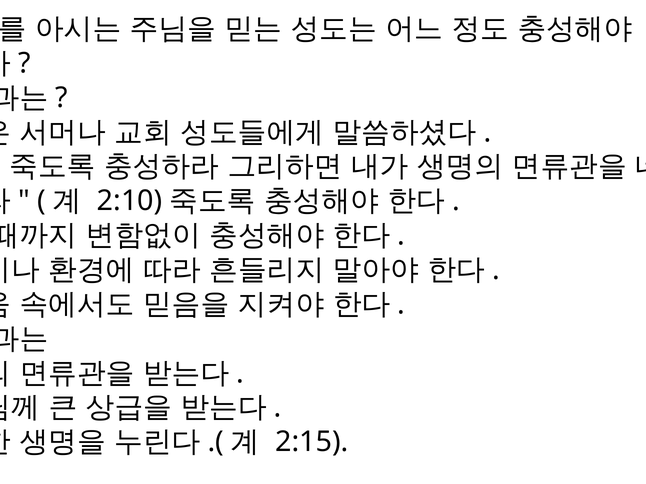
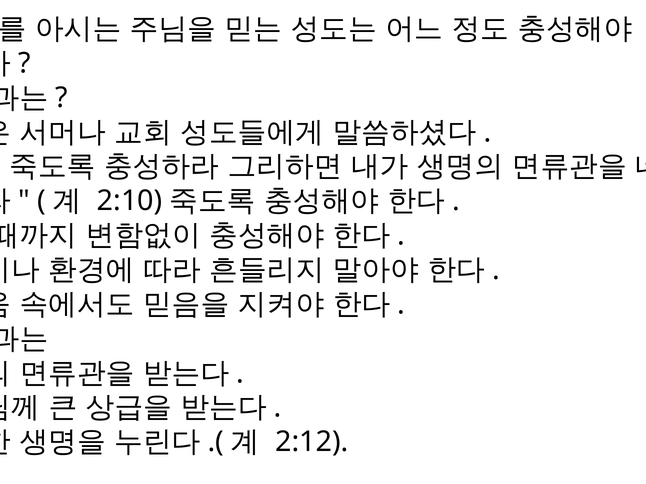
2:15: 2:15 -> 2:12 (312, 442)
